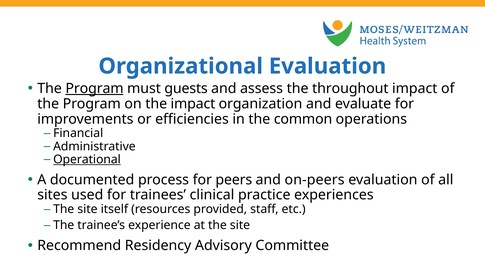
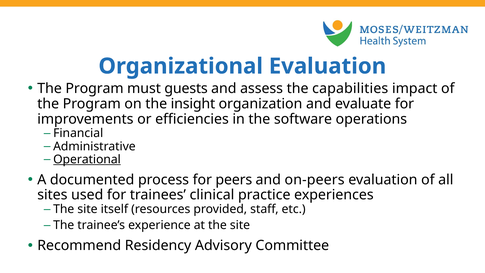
Program underline: present -> none (95, 88)
throughout: throughout -> capabilities (350, 88)
the impact: impact -> insight (193, 104)
common: common -> software (303, 119)
